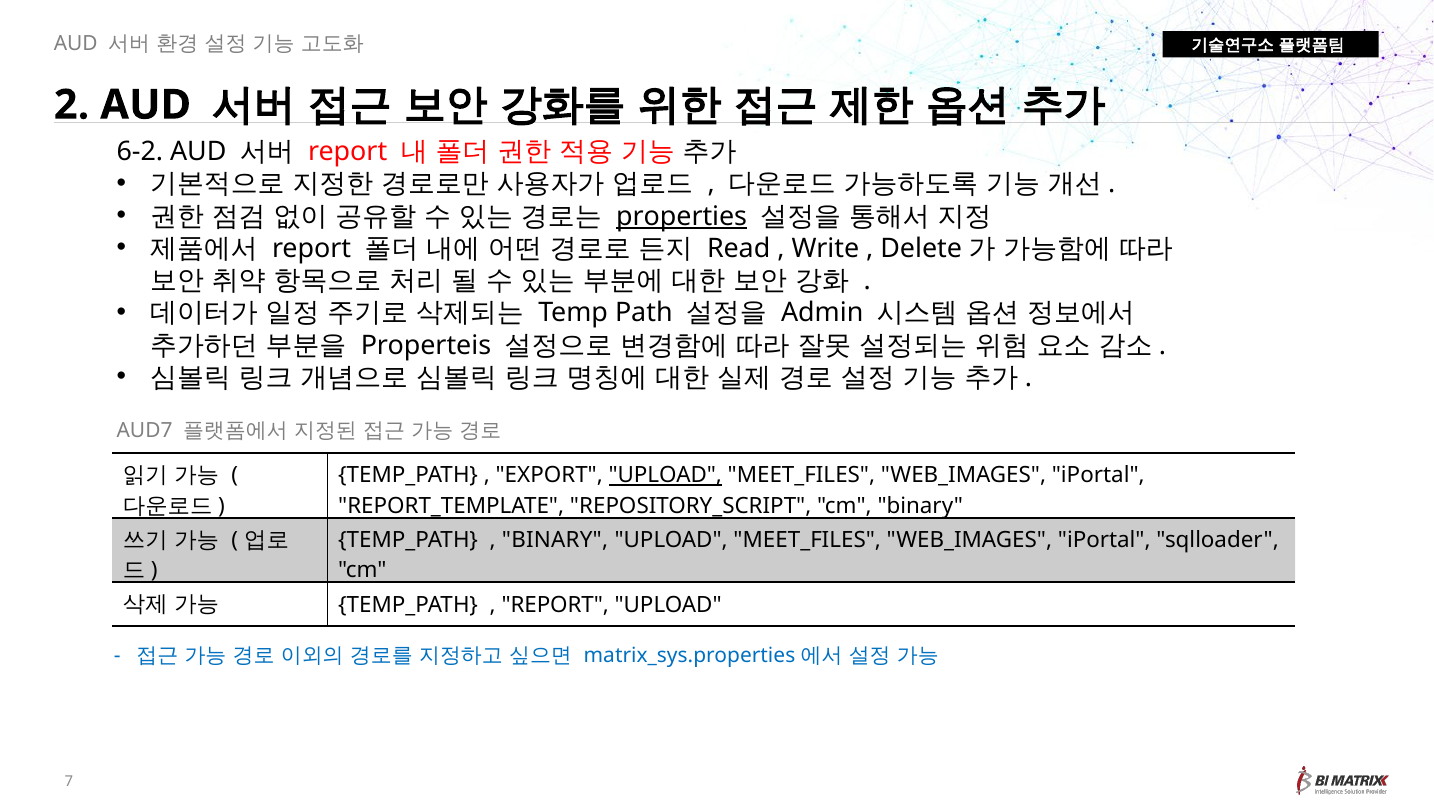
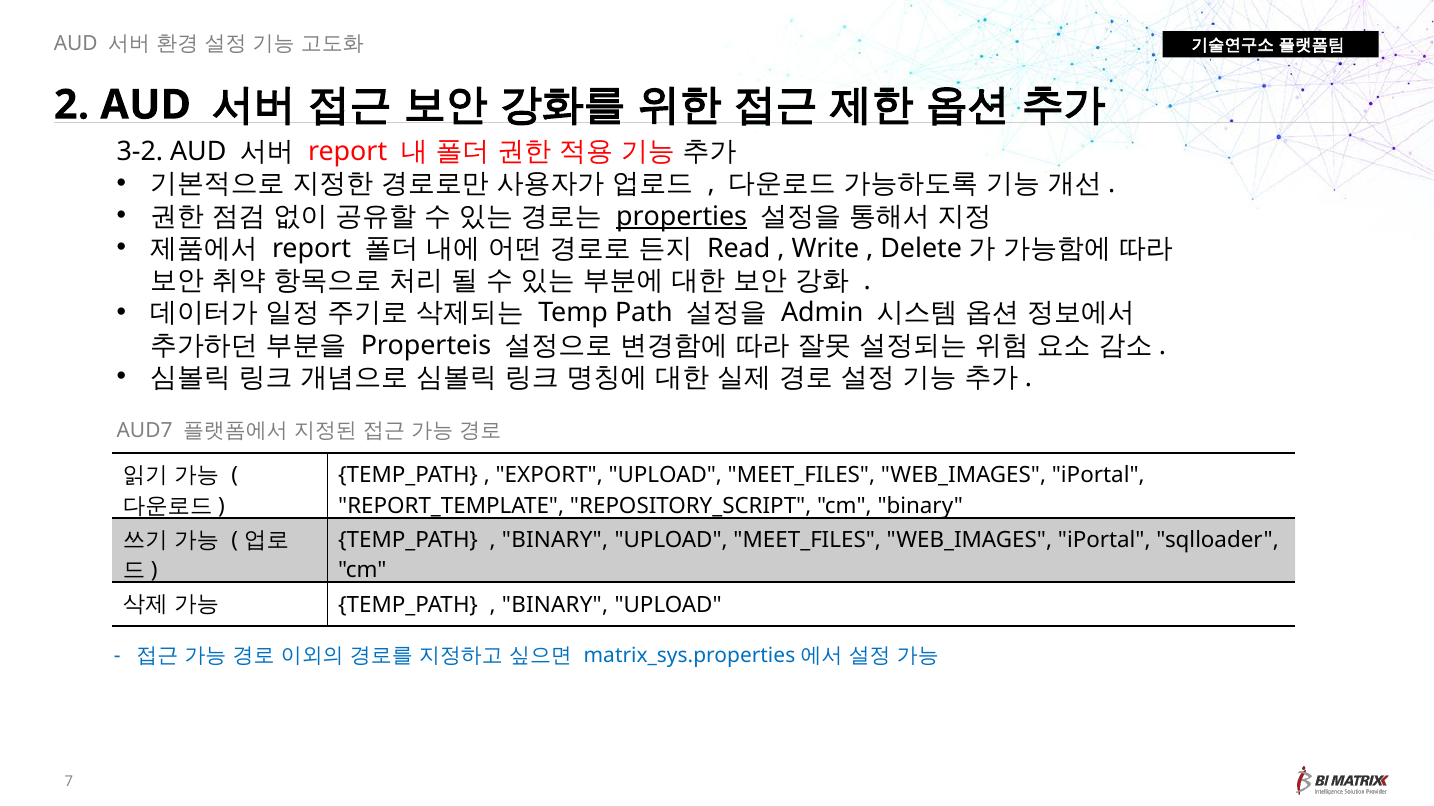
6-2: 6-2 -> 3-2 (140, 152)
UPLOAD underline: present -> none (665, 476)
REPORT: REPORT -> BINARY (555, 606)
